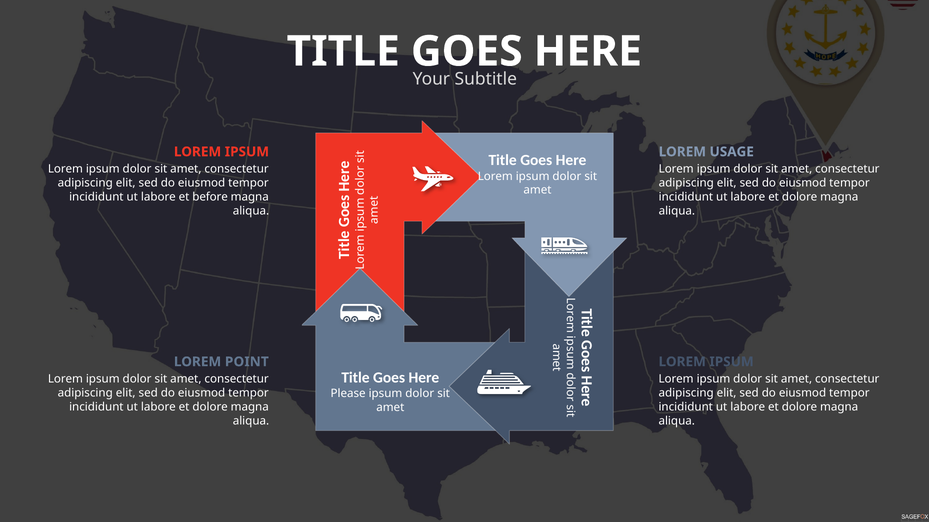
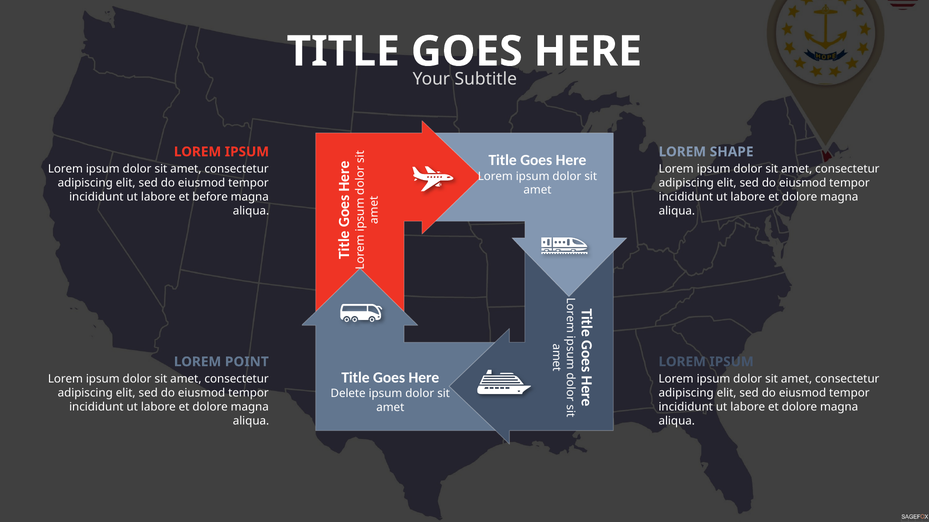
USAGE: USAGE -> SHAPE (732, 152)
Please: Please -> Delete (348, 394)
